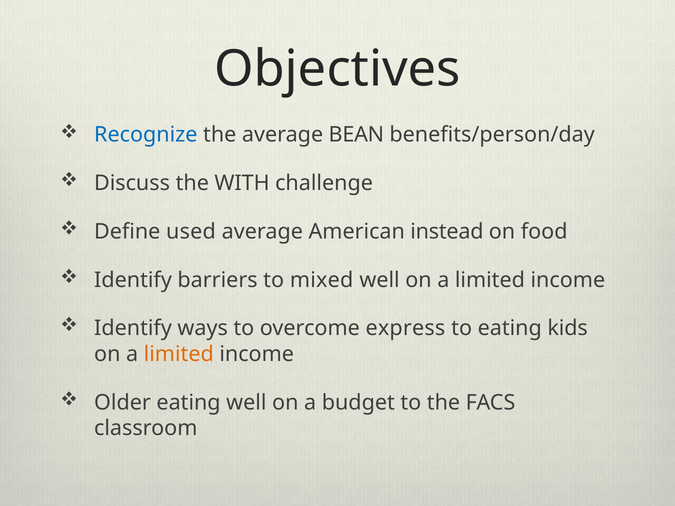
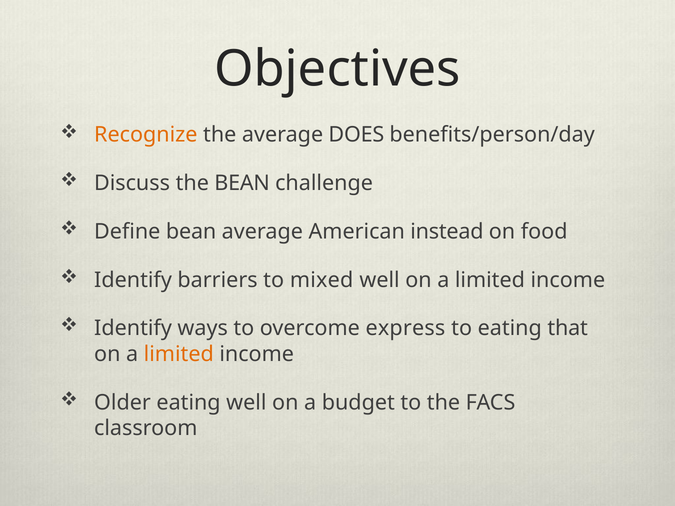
Recognize colour: blue -> orange (146, 135)
BEAN: BEAN -> DOES (356, 135)
the WITH: WITH -> BEAN (242, 183)
Define used: used -> bean (191, 232)
kids: kids -> that (568, 328)
